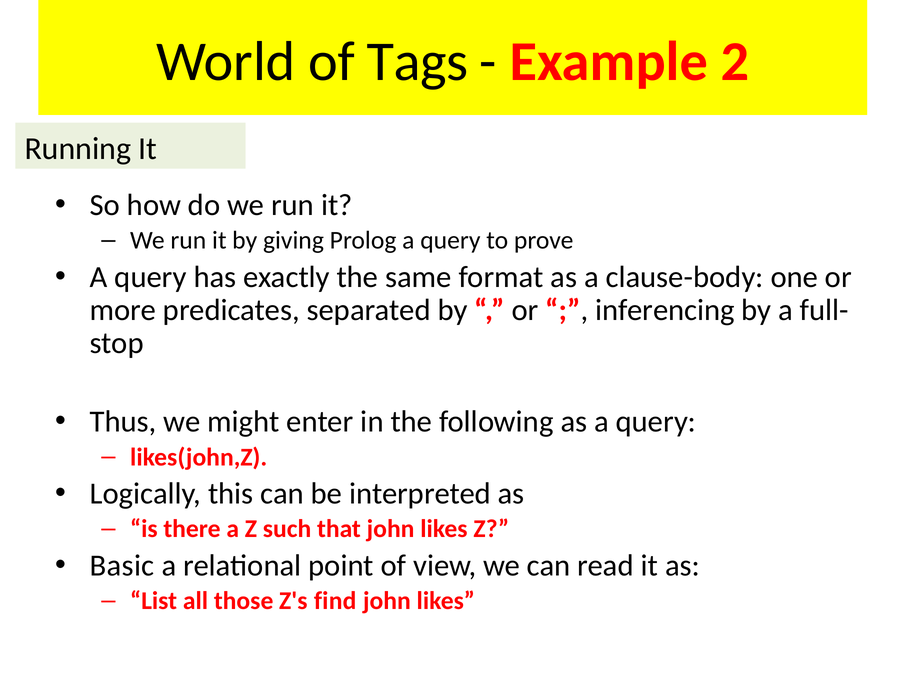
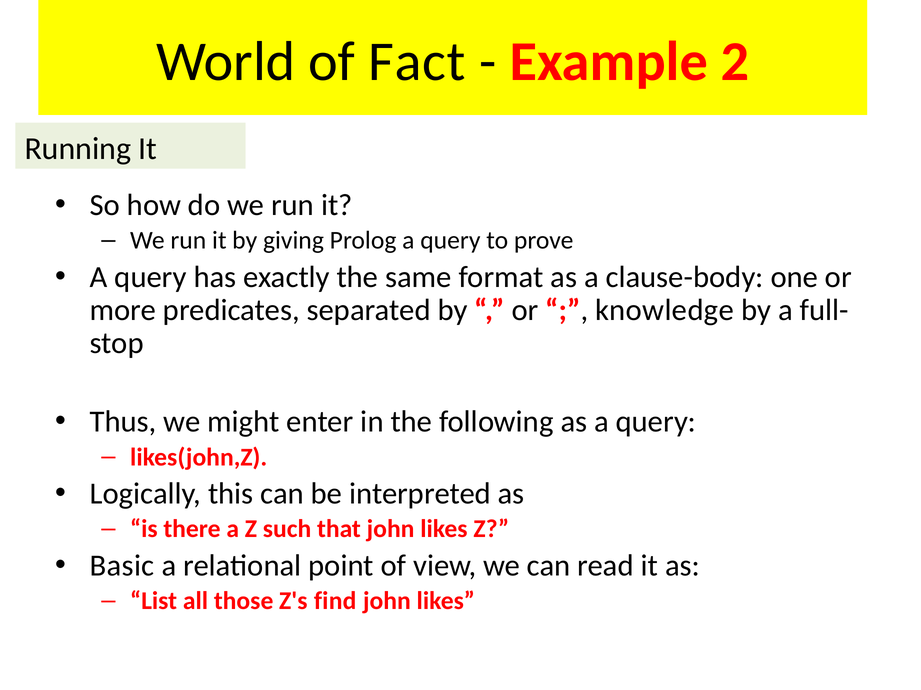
Tags: Tags -> Fact (417, 62)
inferencing: inferencing -> knowledge (665, 310)
